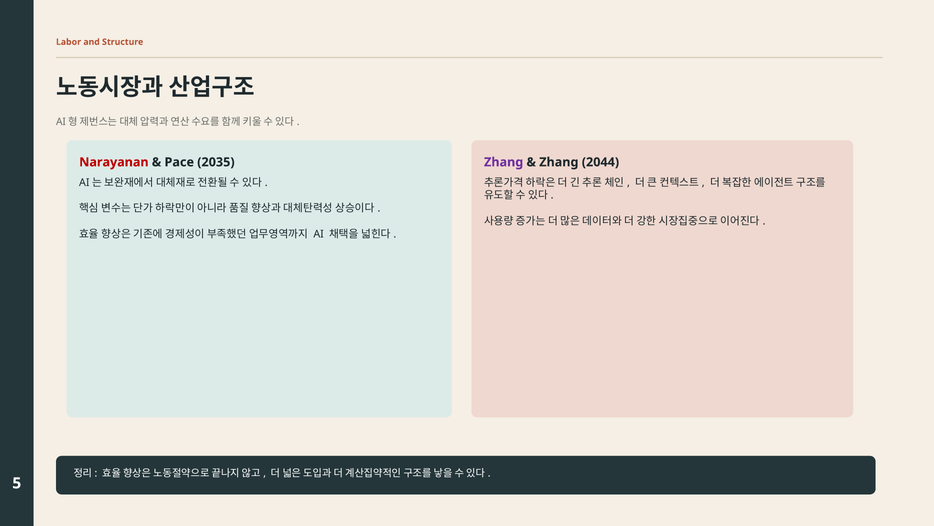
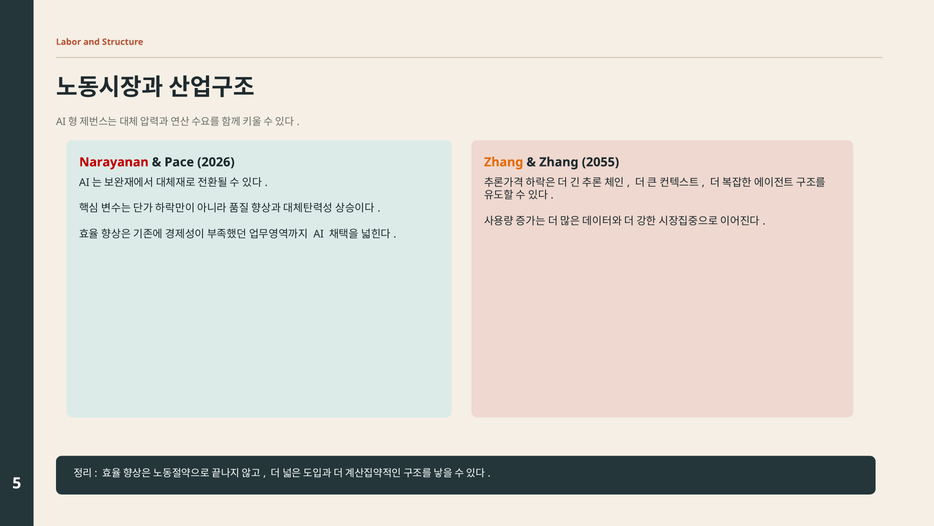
2035: 2035 -> 2026 (216, 162)
Zhang colour: purple -> orange (504, 162)
2044: 2044 -> 2055 (600, 162)
